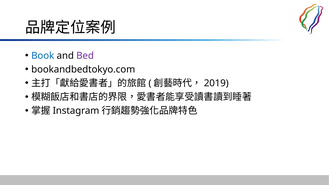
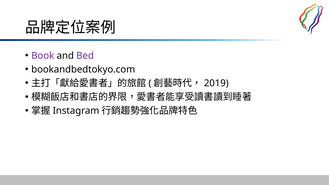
Book colour: blue -> purple (43, 56)
